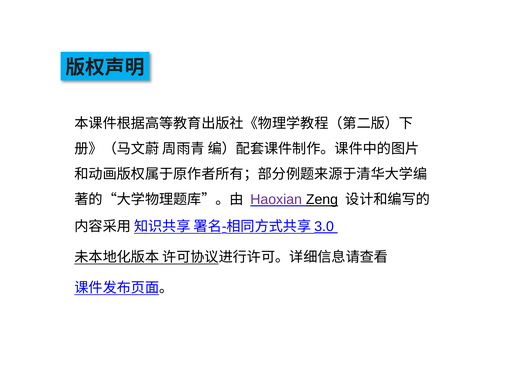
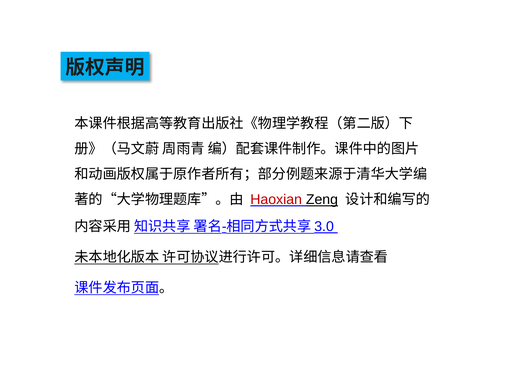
Haoxian colour: purple -> red (276, 200)
